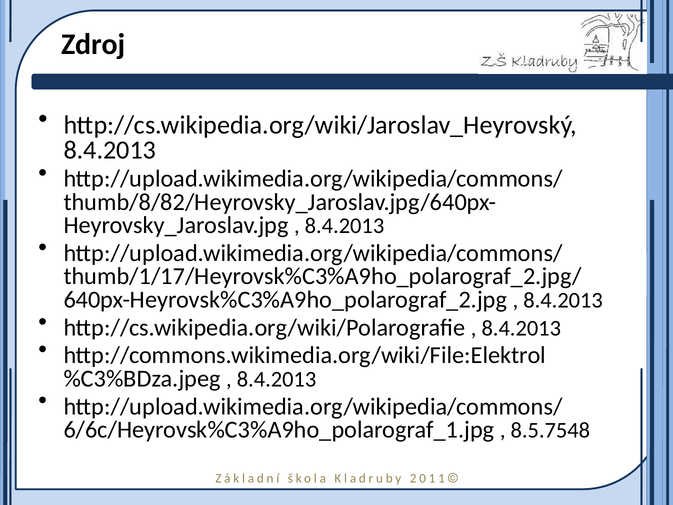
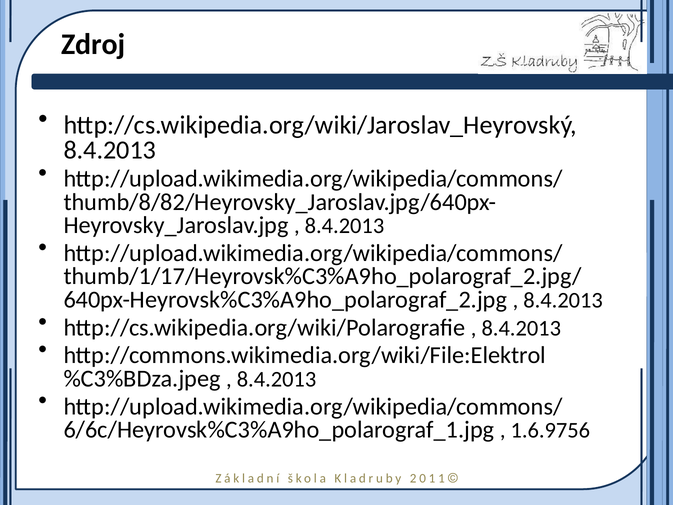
8.5.7548: 8.5.7548 -> 1.6.9756 (550, 430)
